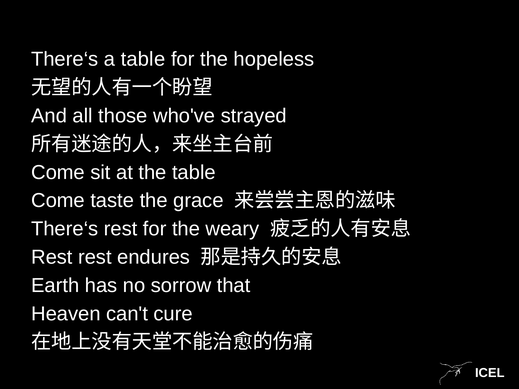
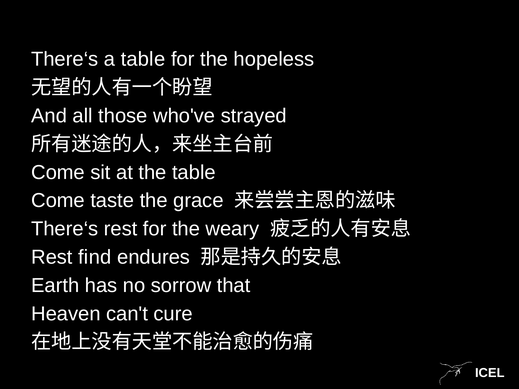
Rest rest: rest -> find (95, 257)
